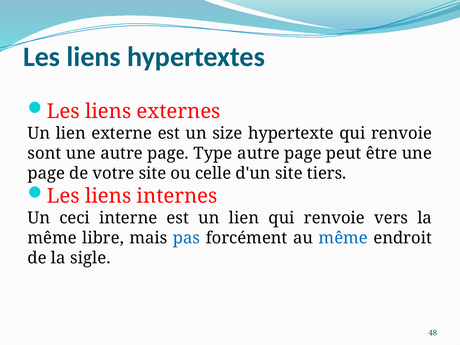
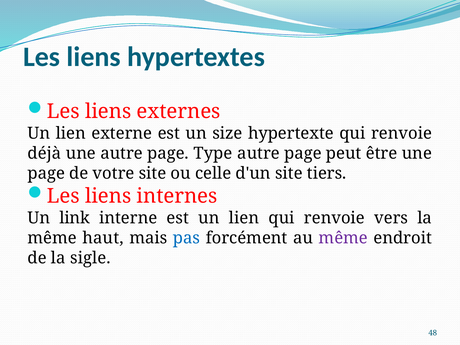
sont: sont -> déjà (44, 153)
ceci: ceci -> link (75, 218)
libre: libre -> haut (103, 238)
même colour: blue -> purple (343, 238)
